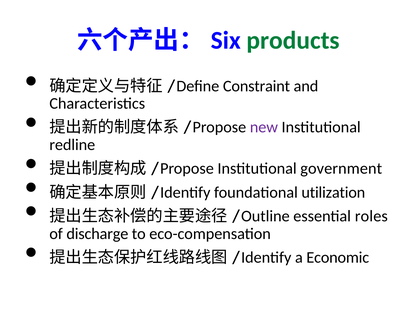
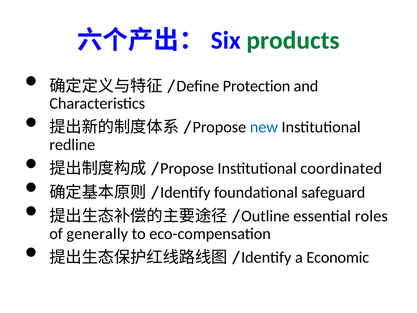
Constraint: Constraint -> Protection (257, 86)
new colour: purple -> blue (264, 127)
government: government -> coordinated (341, 168)
utilization: utilization -> safeguard (333, 192)
discharge: discharge -> generally (97, 234)
